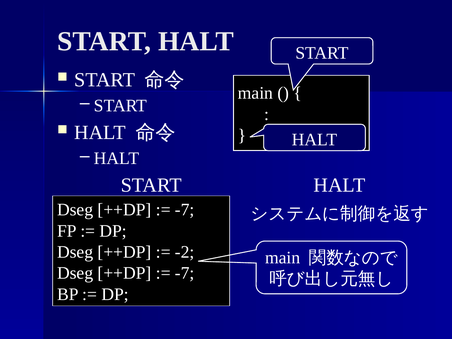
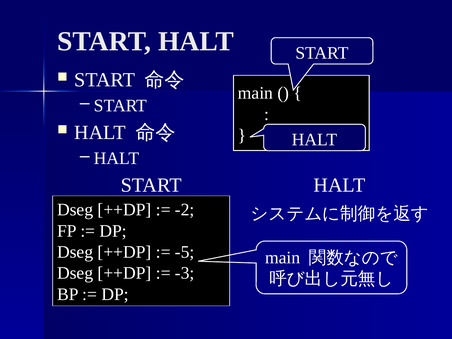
-7: -7 -> -2 (185, 210)
-2: -2 -> -5 (185, 252)
-7: -7 -> -3 (185, 273)
